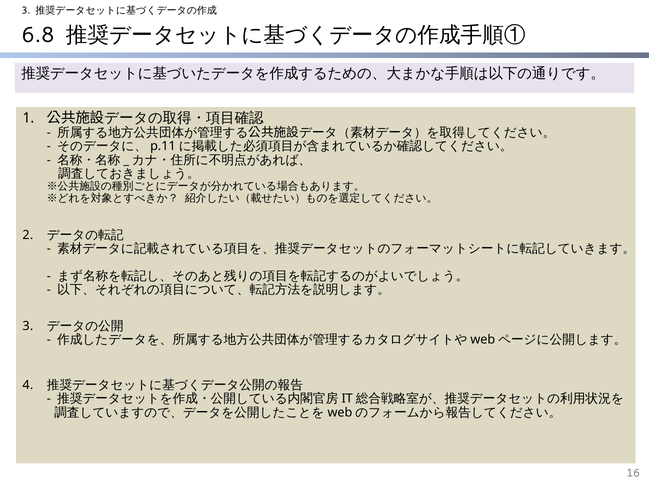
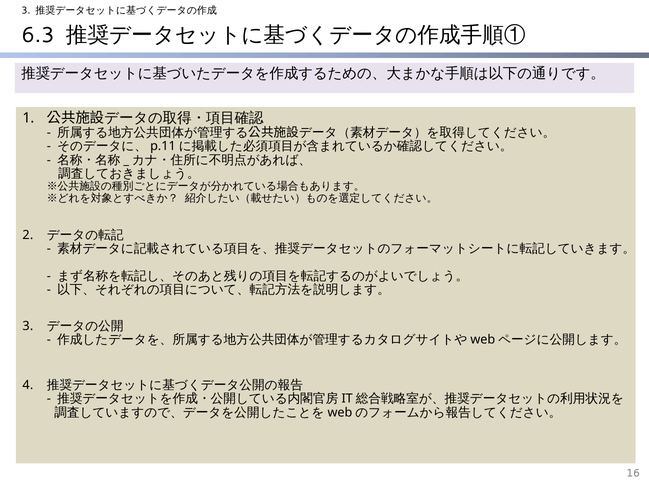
6.8: 6.8 -> 6.3 (38, 35)
